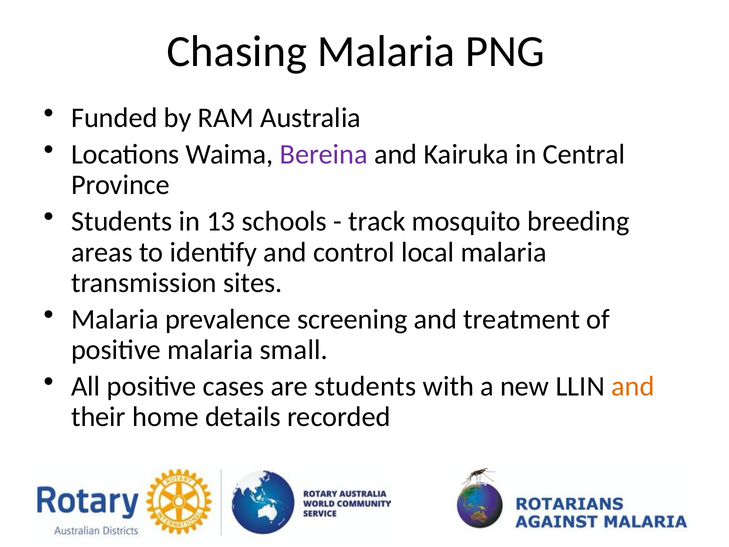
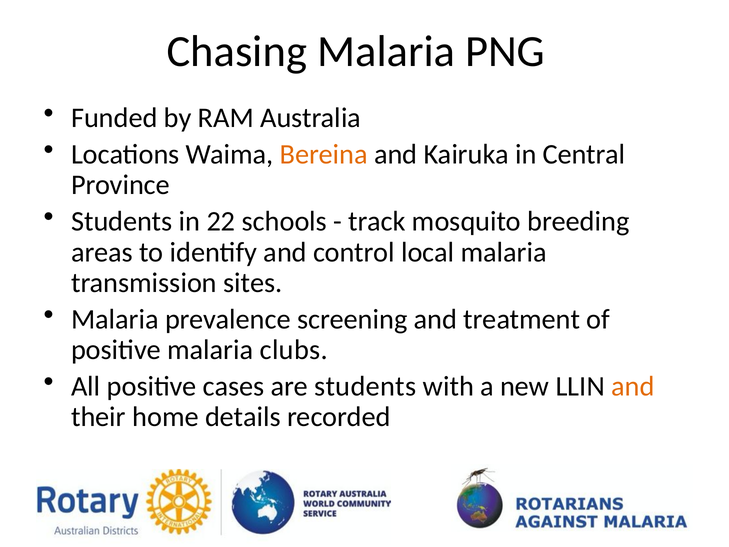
Bereina colour: purple -> orange (324, 154)
13: 13 -> 22 (221, 221)
small: small -> clubs (294, 350)
